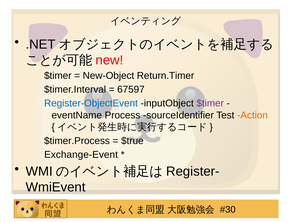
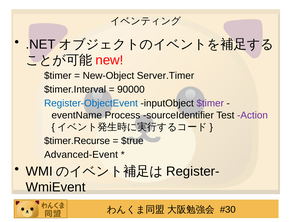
Return.Timer: Return.Timer -> Server.Timer (165, 76)
67597: 67597 -> 90000 (131, 90)
Action colour: orange -> purple (253, 115)
$timer.Process: $timer.Process -> $timer.Recurse (77, 141)
Exchange-Event: Exchange-Event -> Advanced-Event (81, 155)
